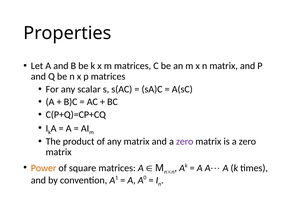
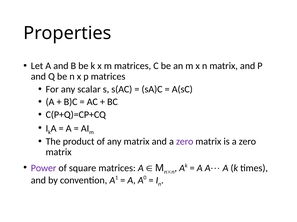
Power colour: orange -> purple (44, 169)
